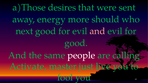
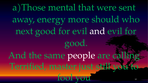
desires: desires -> mental (62, 8)
and colour: pink -> white (97, 31)
Activate: Activate -> Terrified (28, 67)
live: live -> still (103, 67)
